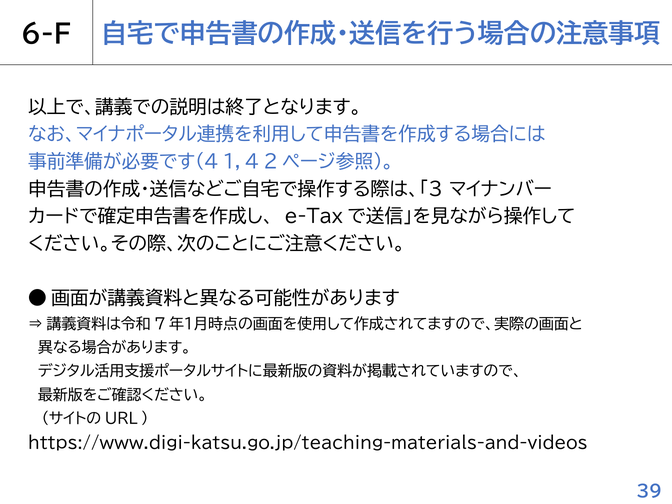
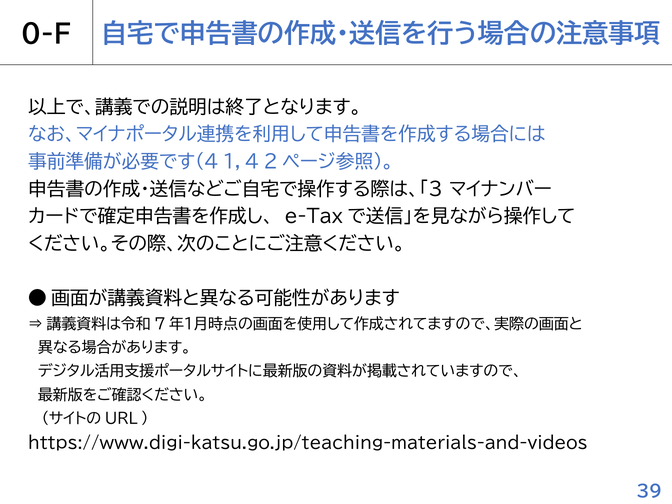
6-F: 6-F -> 0-F (46, 35)
